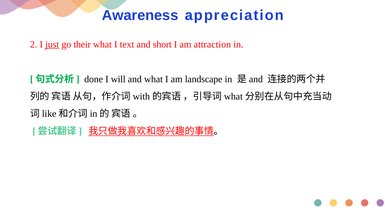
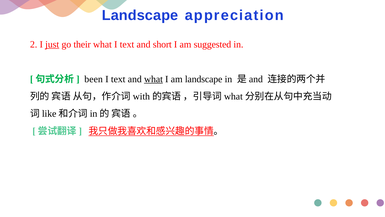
Awareness: Awareness -> Landscape (140, 15)
attraction: attraction -> suggested (212, 44)
done: done -> been (94, 79)
will: will -> text (118, 79)
what underline: none -> present (153, 79)
